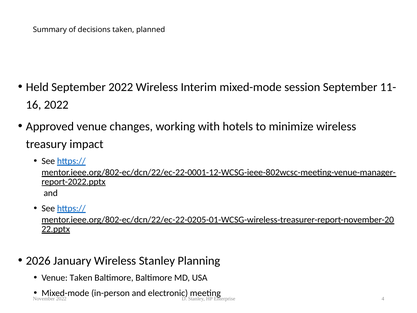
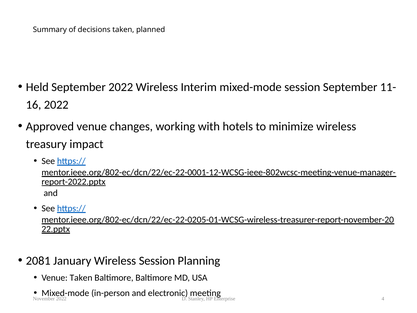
2026: 2026 -> 2081 (38, 261)
Wireless Stanley: Stanley -> Session (157, 261)
